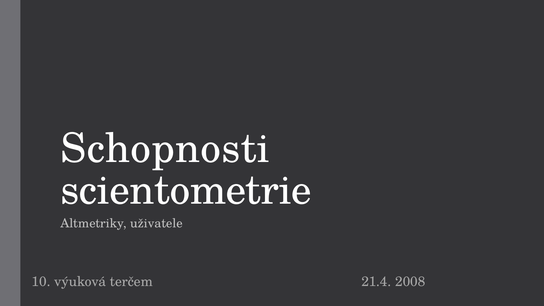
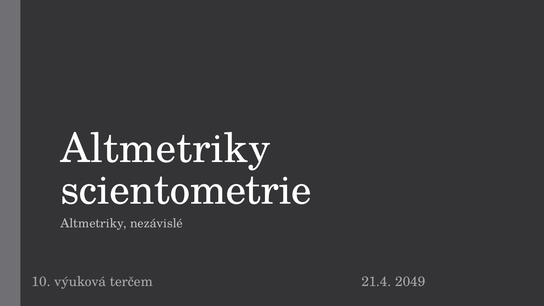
Schopnosti: Schopnosti -> Altmetriky (165, 149)
uživatele: uživatele -> nezávislé (156, 223)
2008: 2008 -> 2049 (410, 282)
